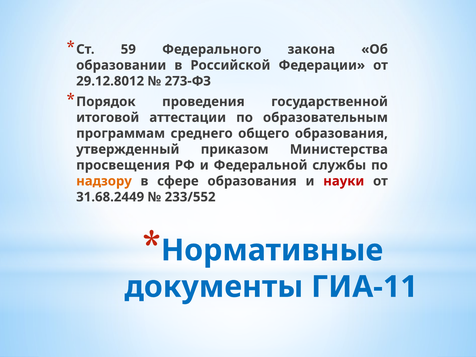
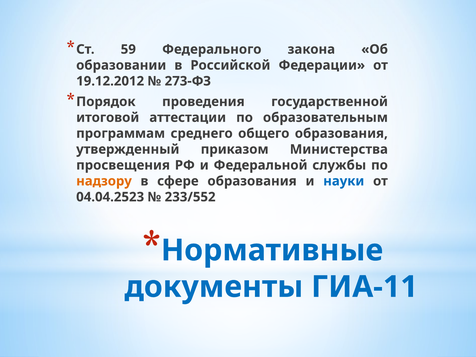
29.12.8012: 29.12.8012 -> 19.12.2012 (110, 81)
науки colour: red -> blue (344, 181)
31.68.2449: 31.68.2449 -> 04.04.2523 (110, 197)
